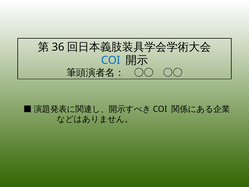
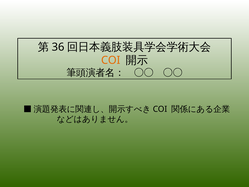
COI colour: blue -> orange (111, 60)
